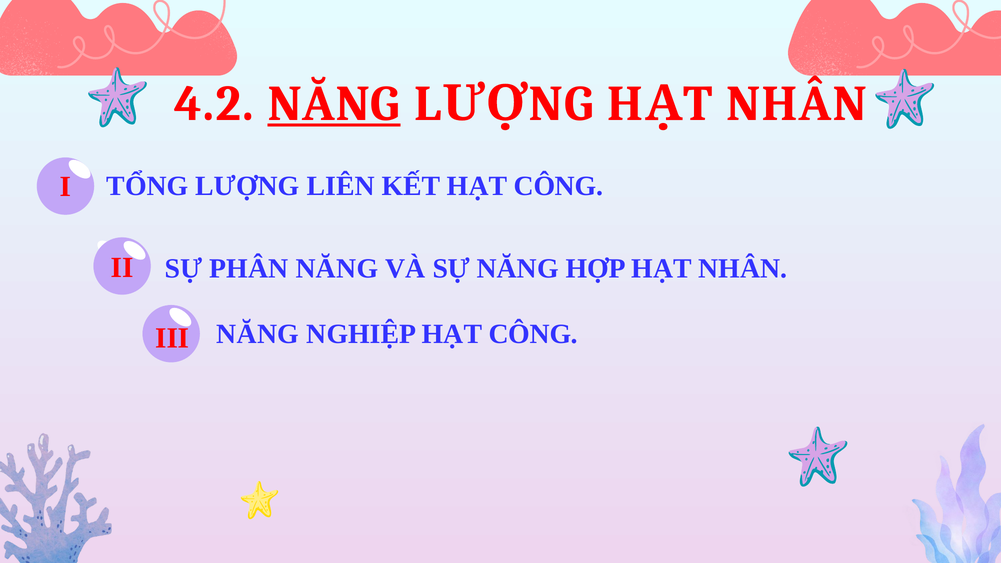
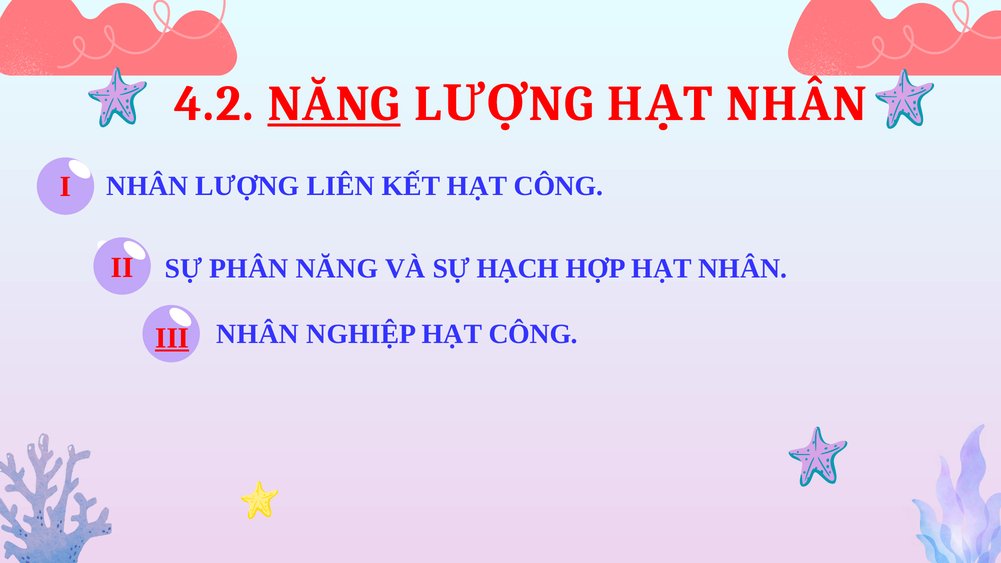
TỔNG: TỔNG -> NHÂN (147, 186)
SỰ NĂNG: NĂNG -> HẠCH (518, 268)
NĂNG: NĂNG -> NHÂN (258, 334)
III underline: none -> present (172, 338)
